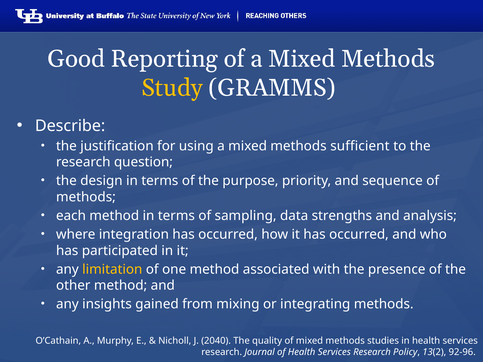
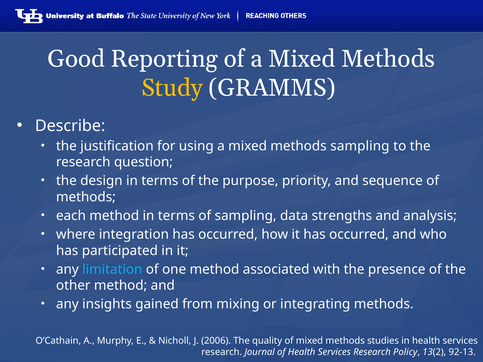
methods sufficient: sufficient -> sampling (360, 146)
limitation colour: yellow -> light blue (112, 270)
2040: 2040 -> 2006 (216, 341)
92-96: 92-96 -> 92-13 (462, 352)
